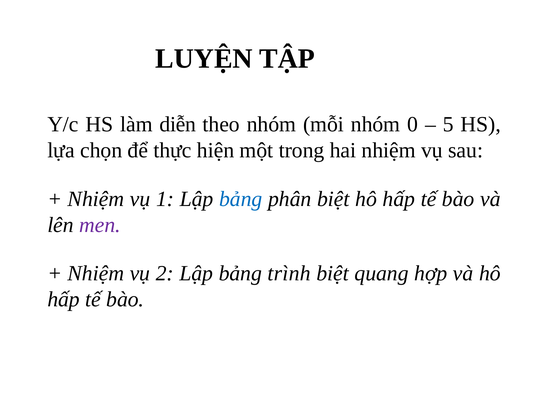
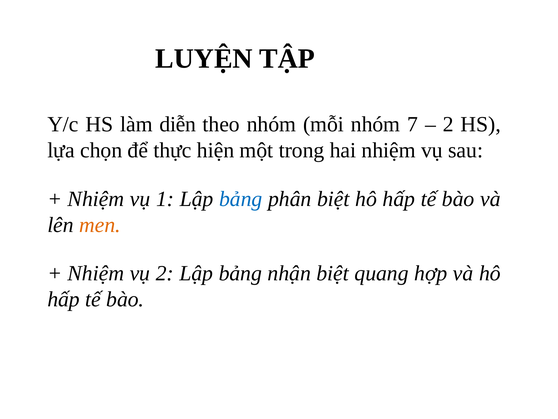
0: 0 -> 7 (413, 124)
5: 5 -> 2 (448, 124)
men colour: purple -> orange (100, 225)
trình: trình -> nhận (289, 273)
